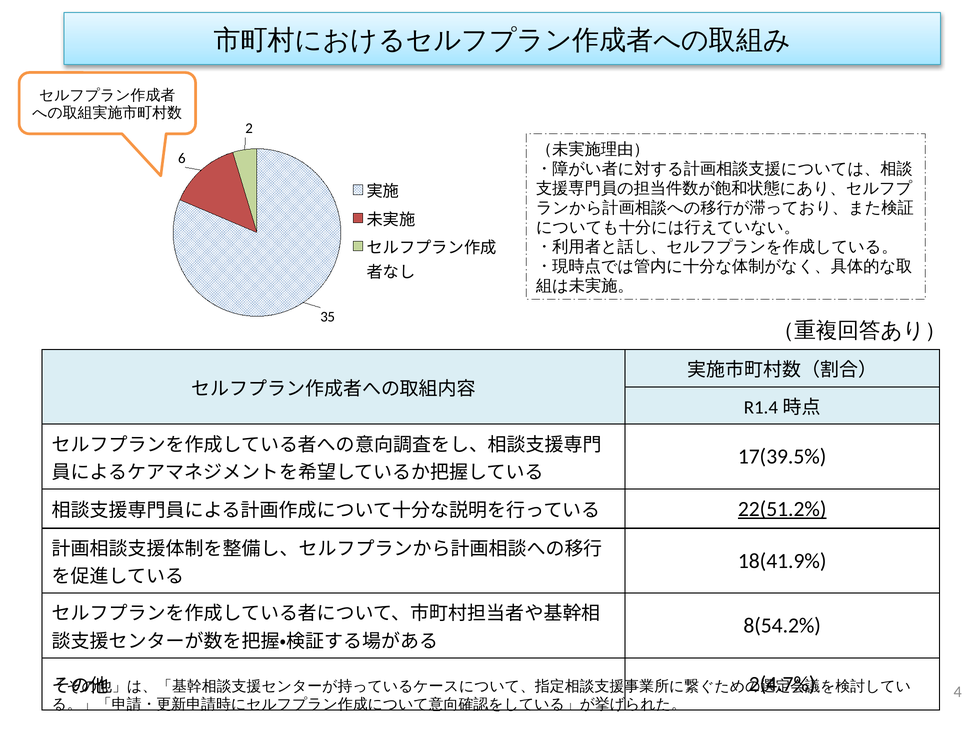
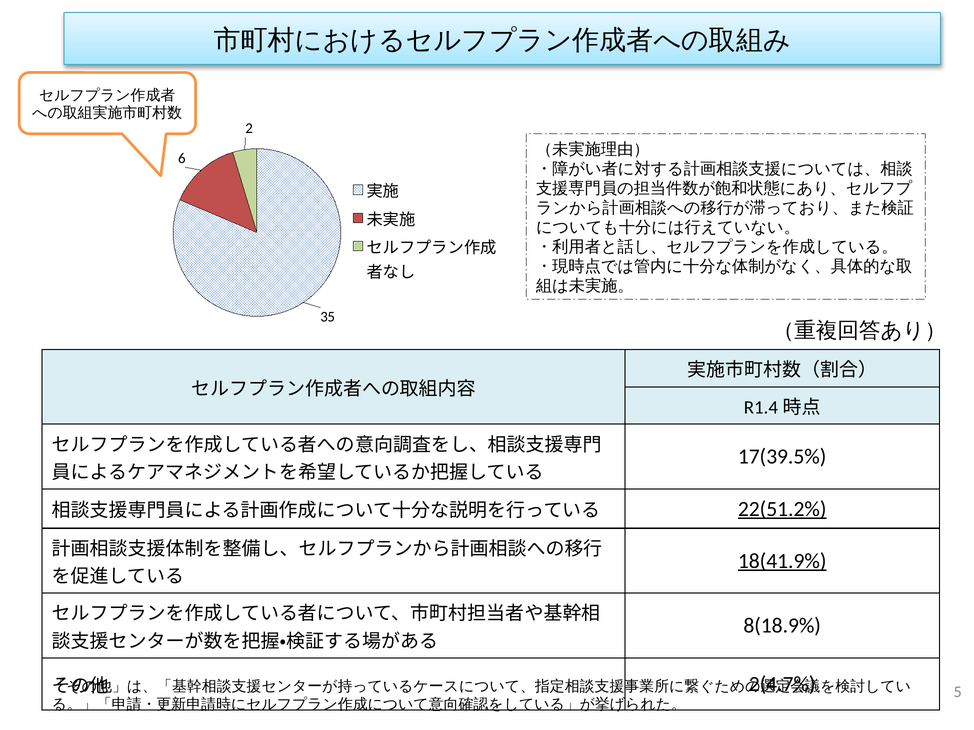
18(41.9% underline: none -> present (782, 561)
8(54.2%: 8(54.2% -> 8(18.9% (782, 626)
4: 4 -> 5 (958, 692)
